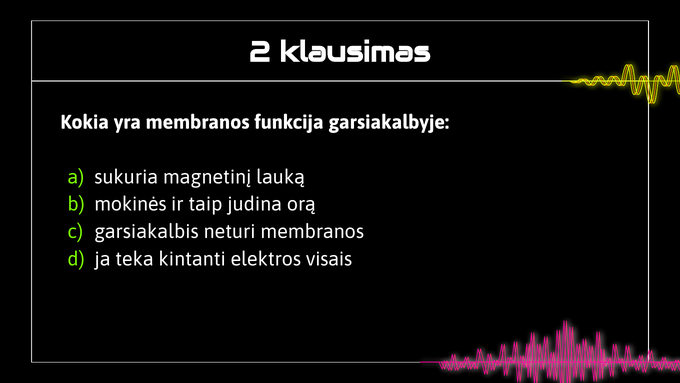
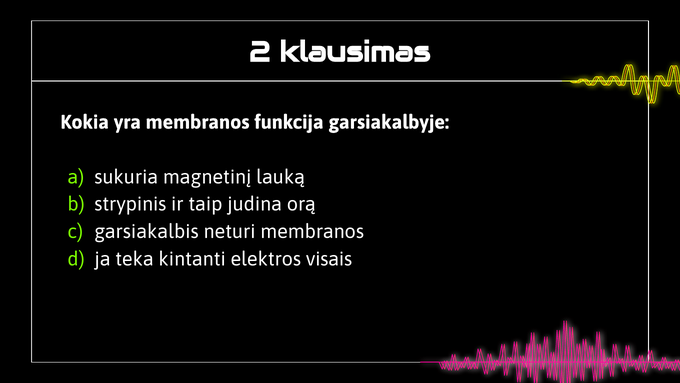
mokinės: mokinės -> strypinis (130, 204)
